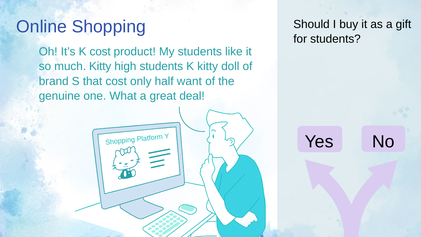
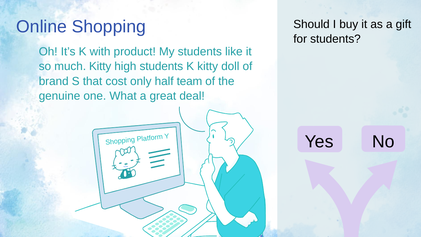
K cost: cost -> with (100, 52)
want: want -> team (189, 81)
